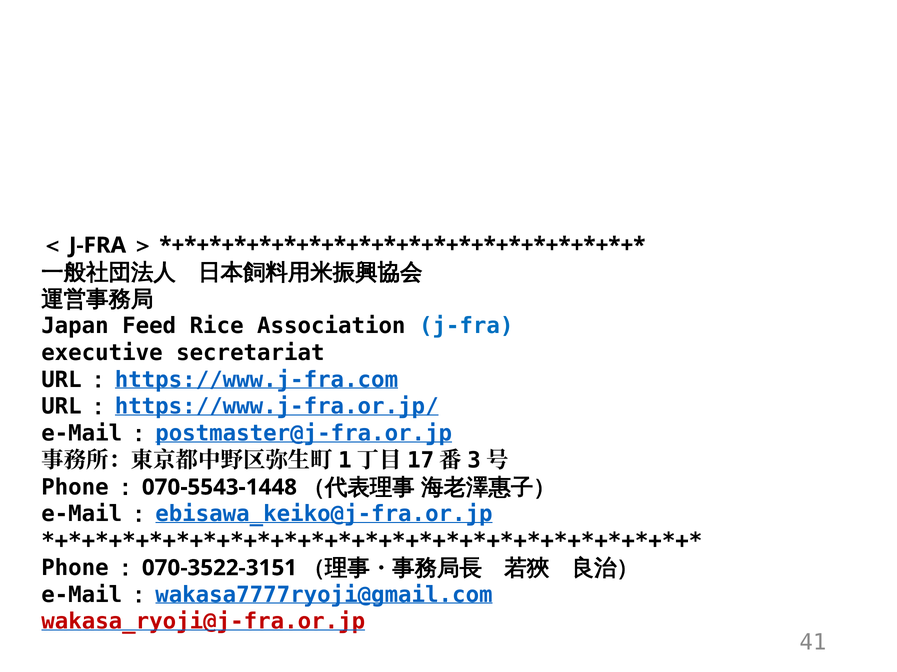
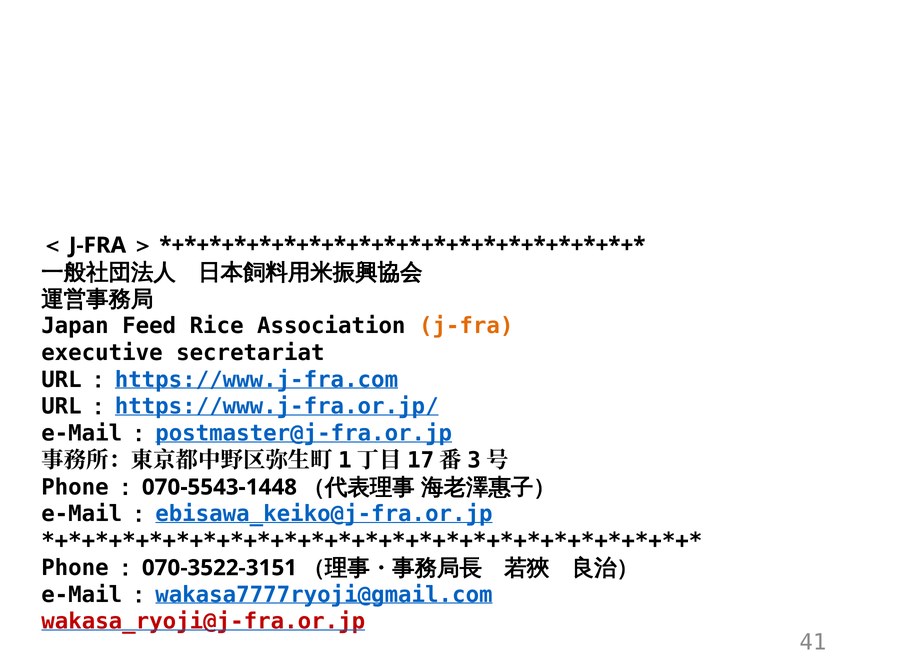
j-fra colour: blue -> orange (466, 326)
